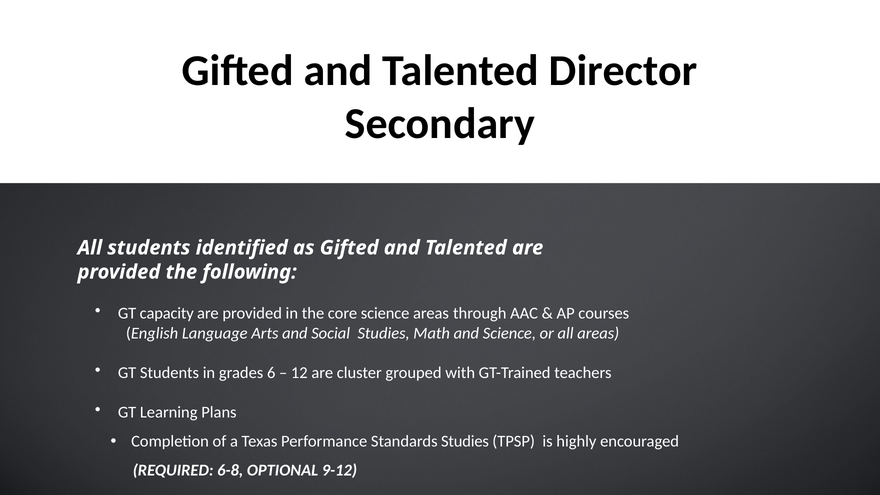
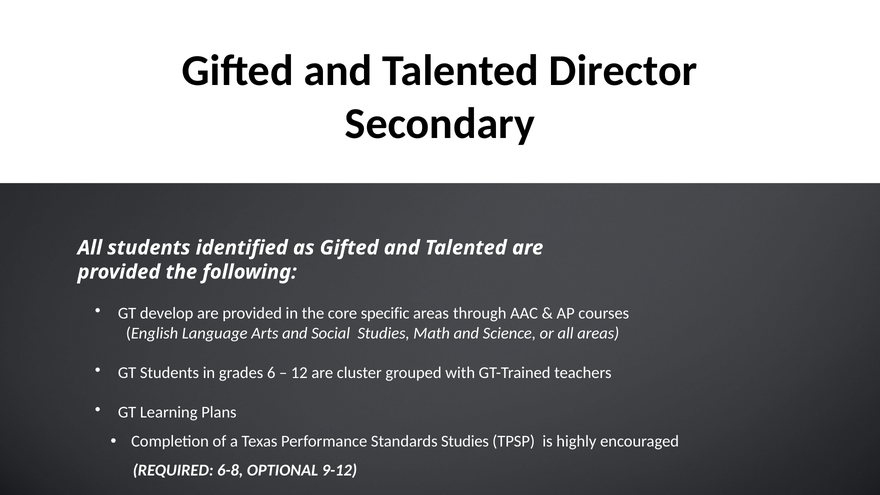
capacity: capacity -> develop (167, 314)
core science: science -> specific (385, 314)
